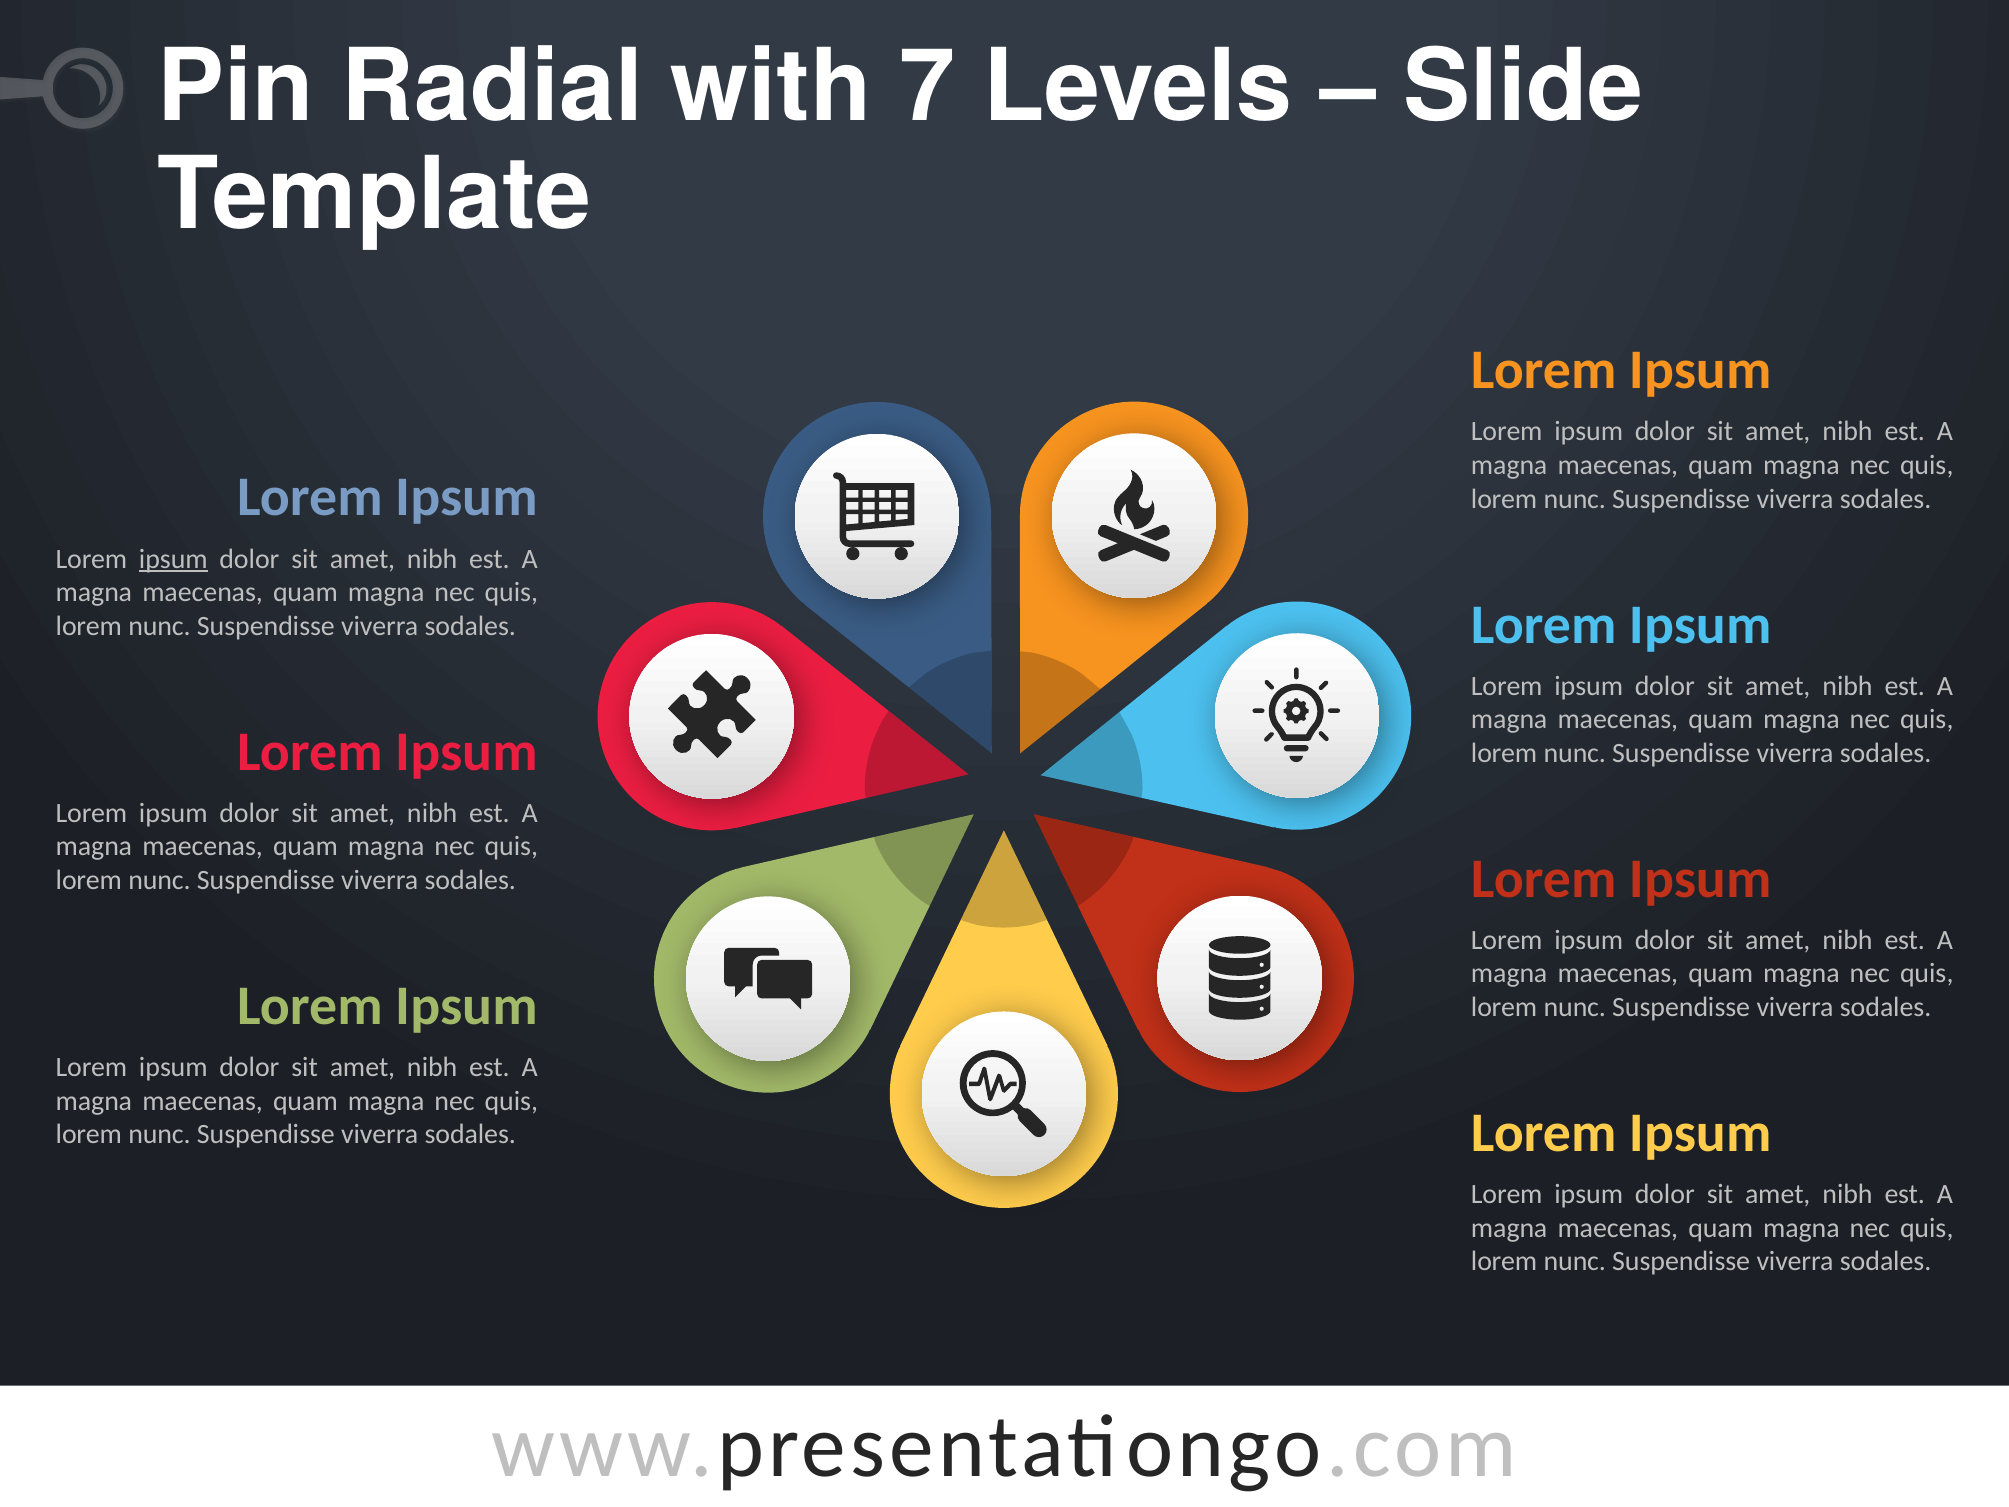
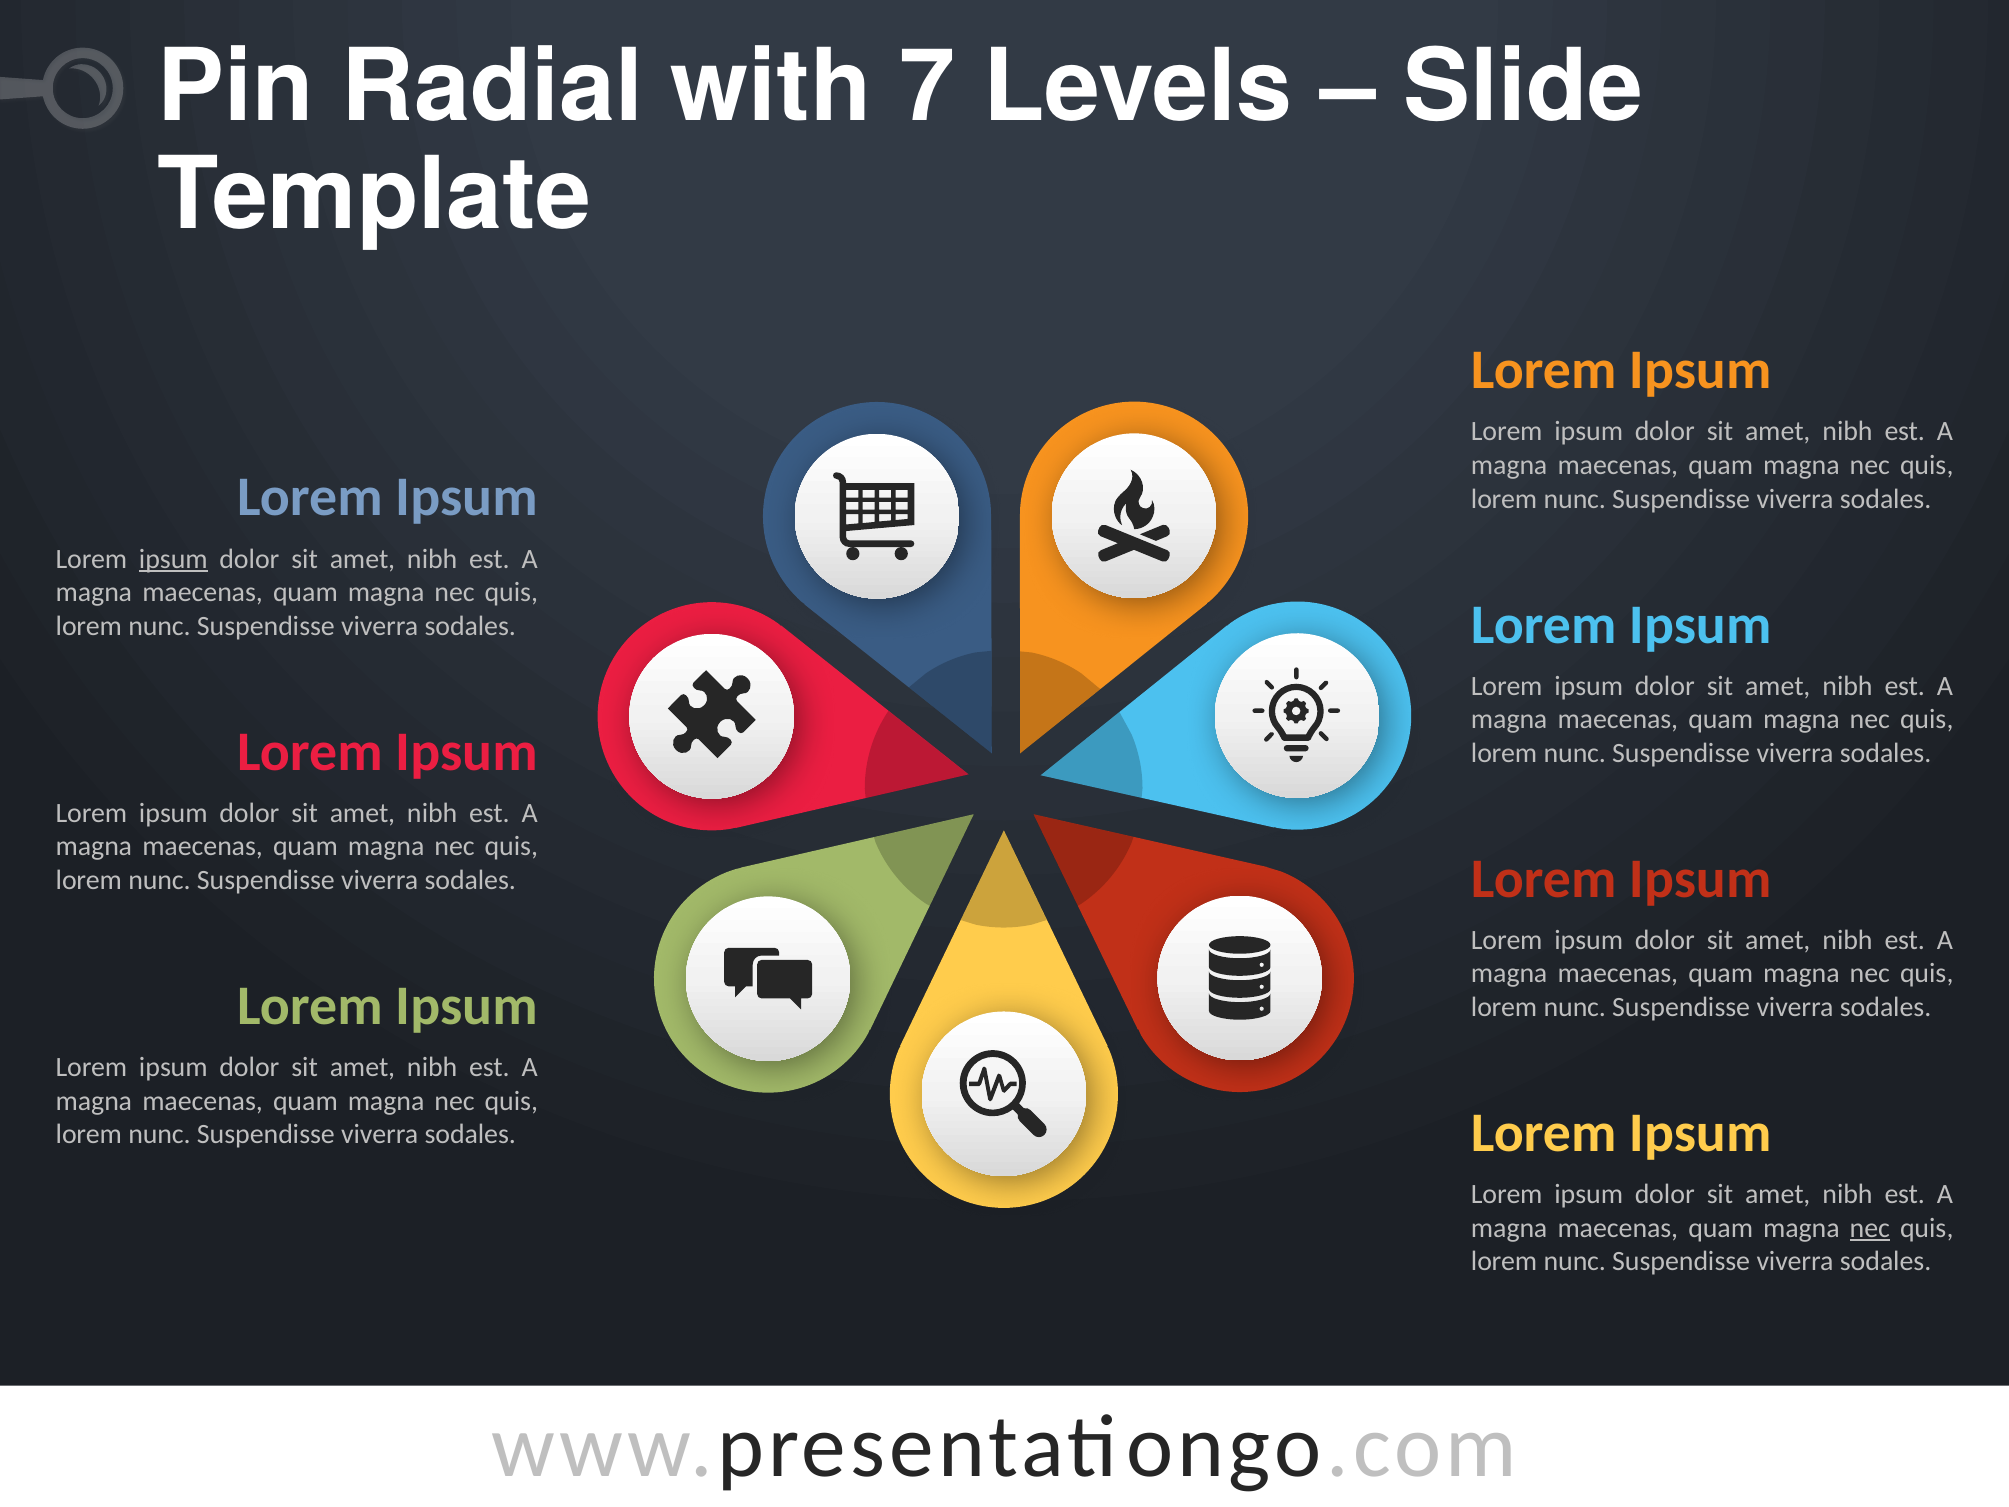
nec underline: none -> present (1870, 1228)
